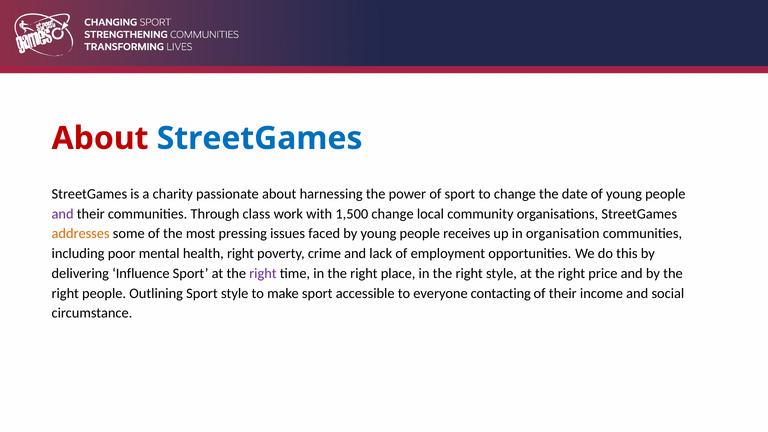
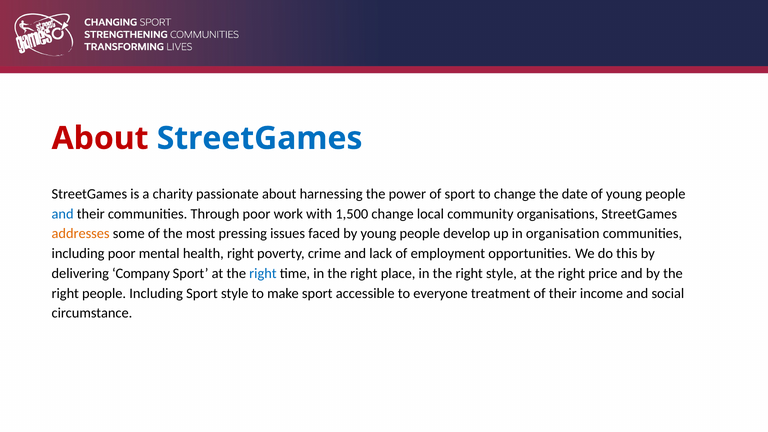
and colour: purple -> blue (63, 214)
Through class: class -> poor (257, 214)
receives: receives -> develop (467, 234)
Influence: Influence -> Company (141, 273)
right colour: purple -> blue (263, 273)
people Outlining: Outlining -> Including (156, 293)
contacting: contacting -> treatment (501, 293)
